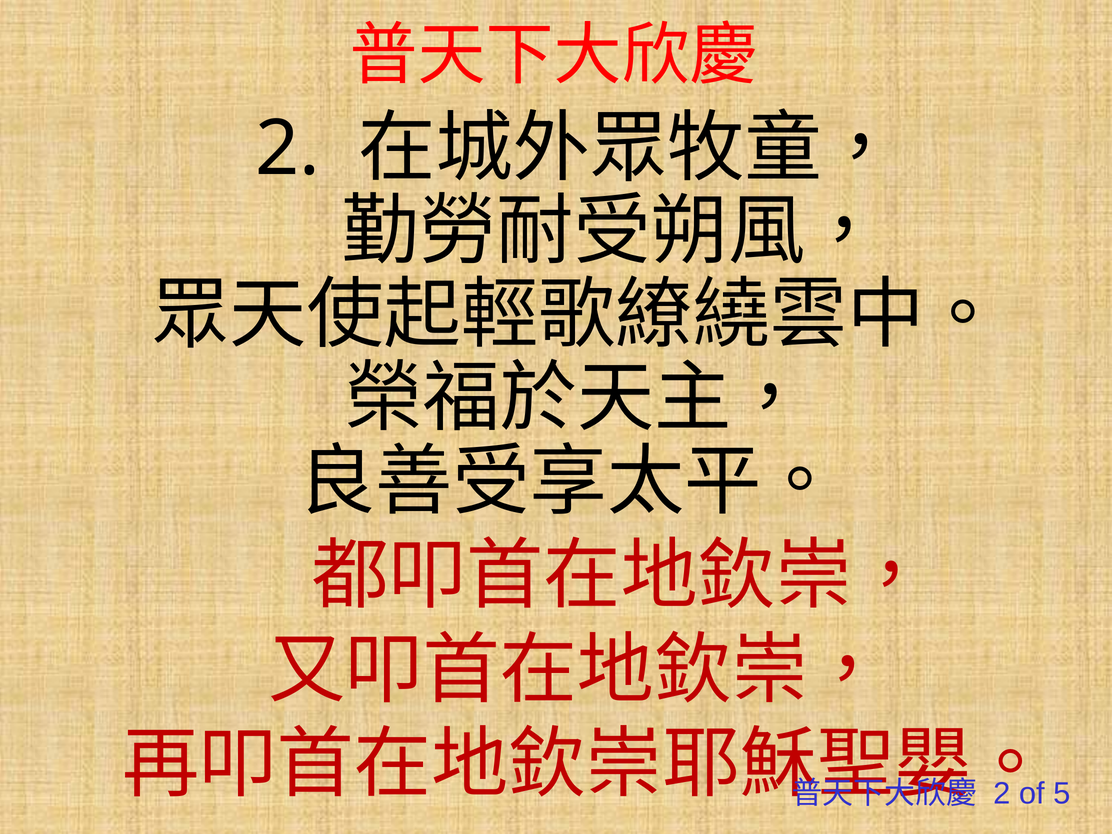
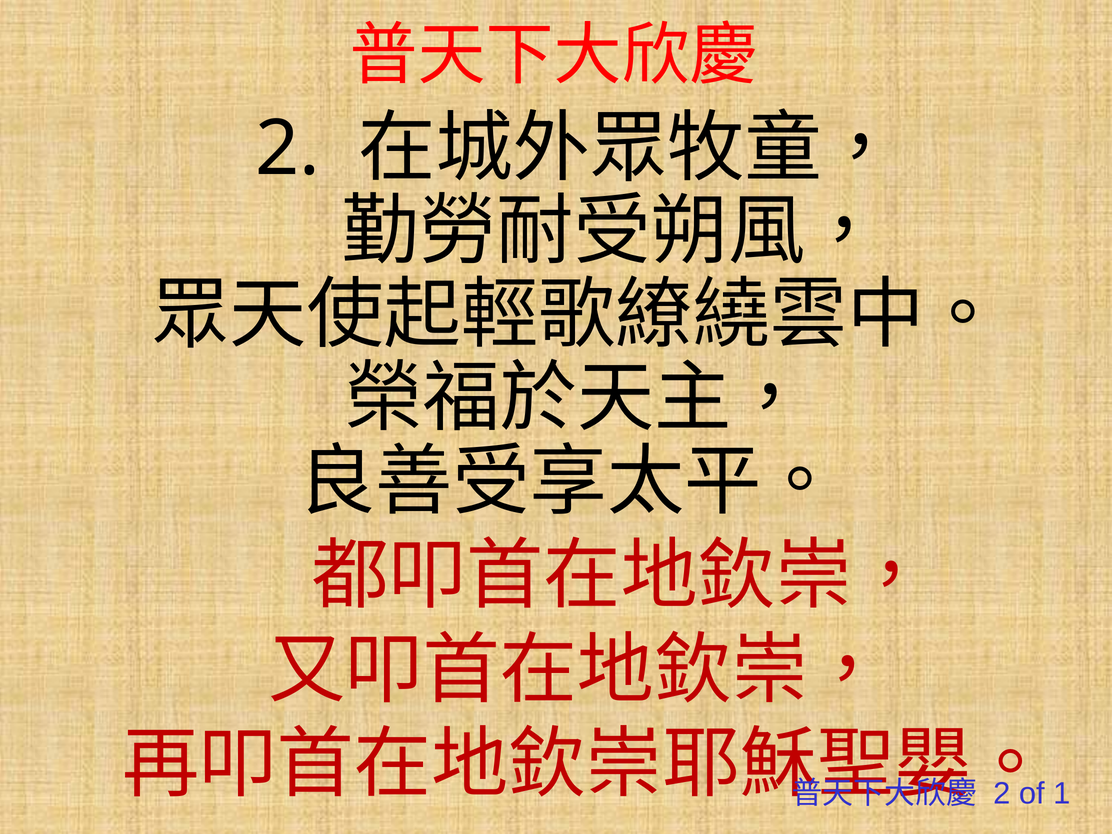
5: 5 -> 1 (1062, 793)
